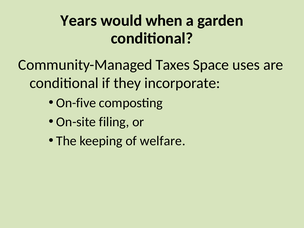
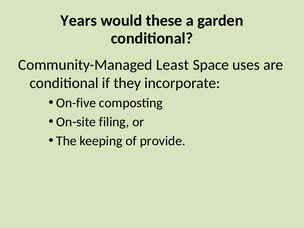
when: when -> these (164, 21)
Taxes: Taxes -> Least (173, 65)
welfare: welfare -> provide (163, 141)
